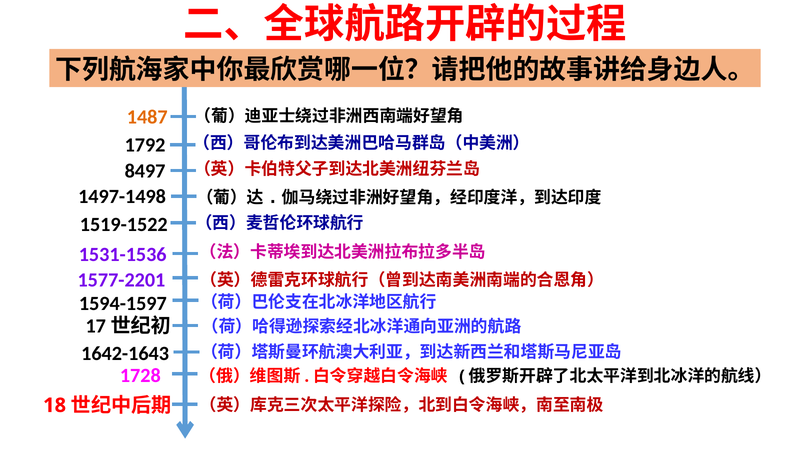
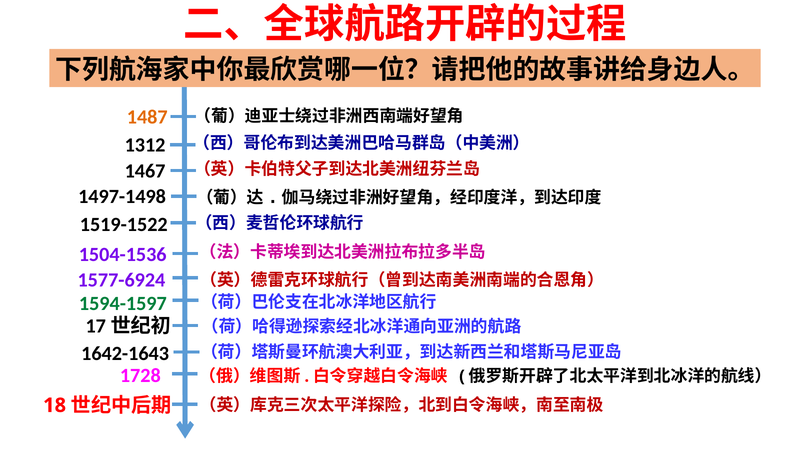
1792: 1792 -> 1312 (145, 145)
8497: 8497 -> 1467 (145, 171)
1531-1536: 1531-1536 -> 1504-1536 (123, 255)
1577-2201: 1577-2201 -> 1577-6924 (121, 280)
1594-1597 colour: black -> green (123, 304)
